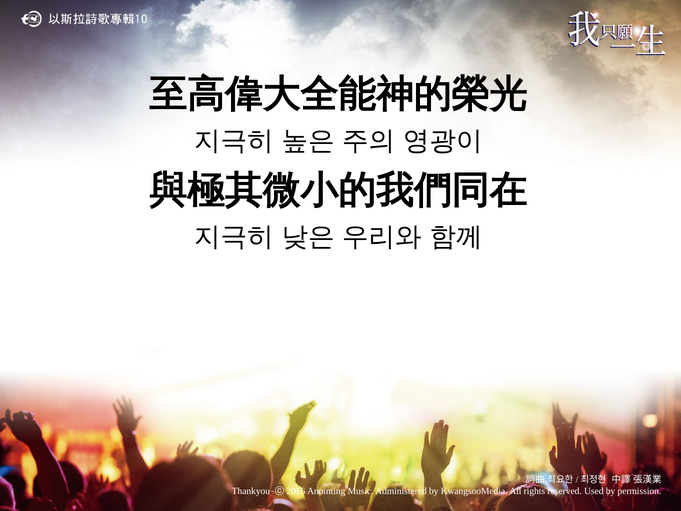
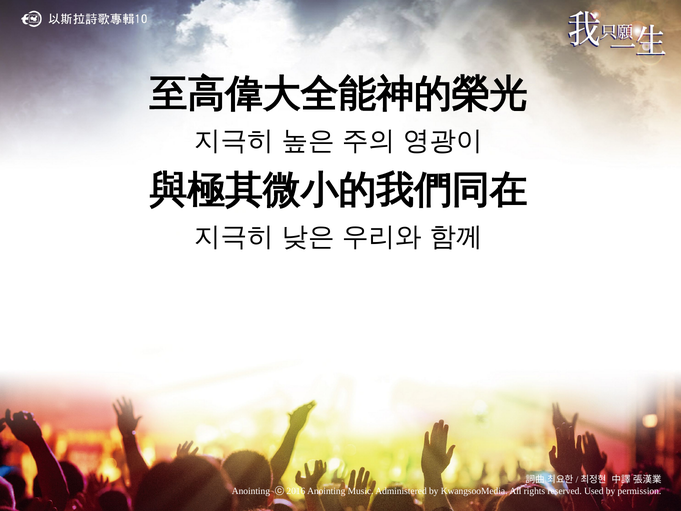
Thankyou: Thankyou -> Anointing (251, 491)
